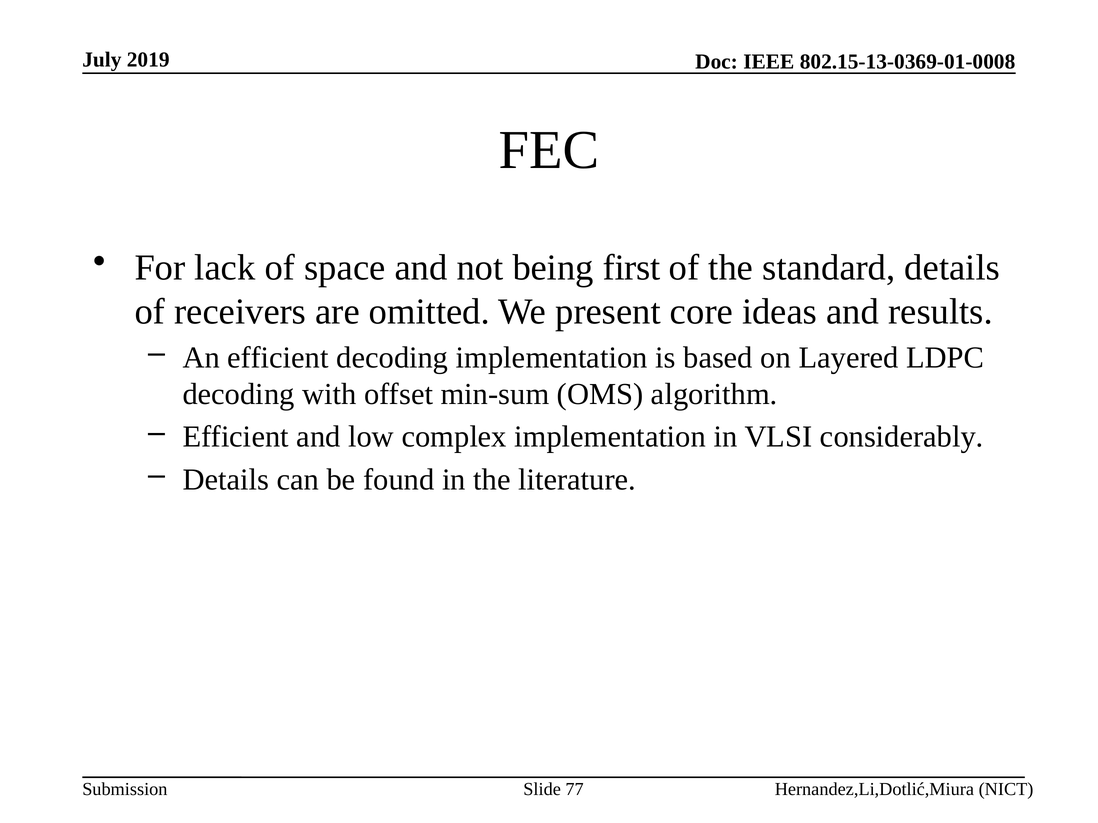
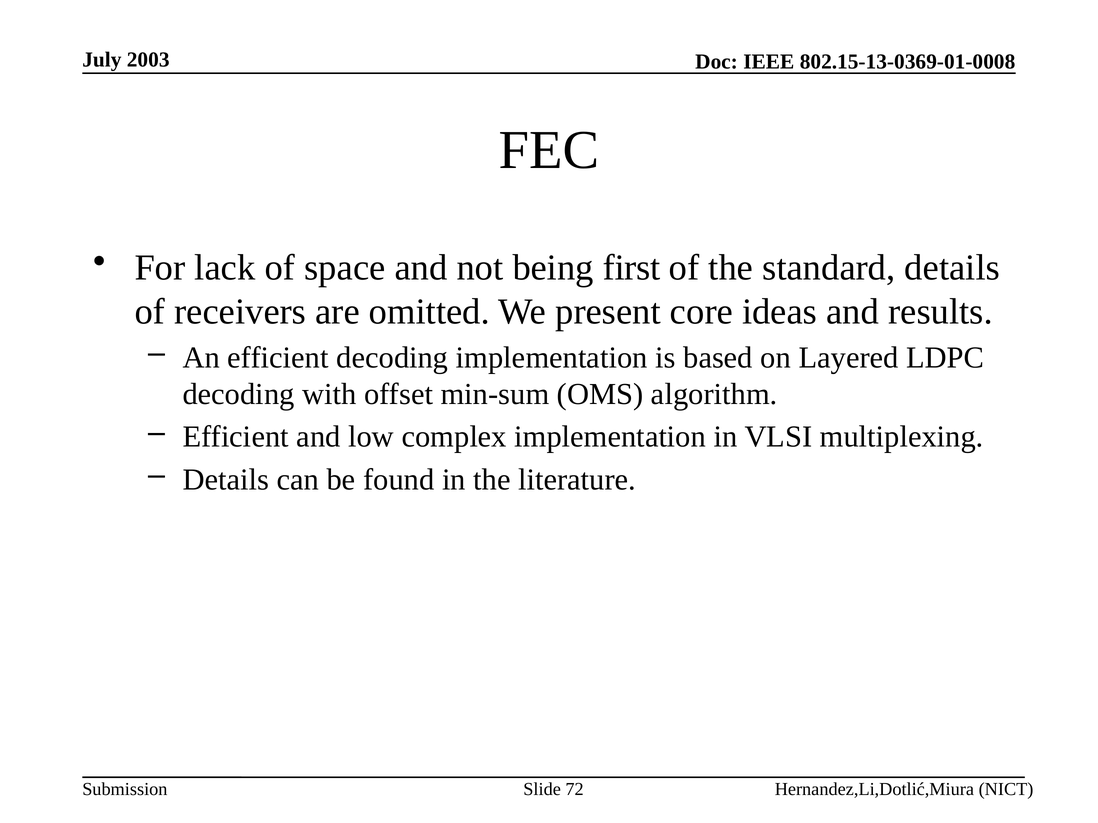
2019: 2019 -> 2003 (148, 60)
considerably: considerably -> multiplexing (902, 437)
77: 77 -> 72 (575, 790)
